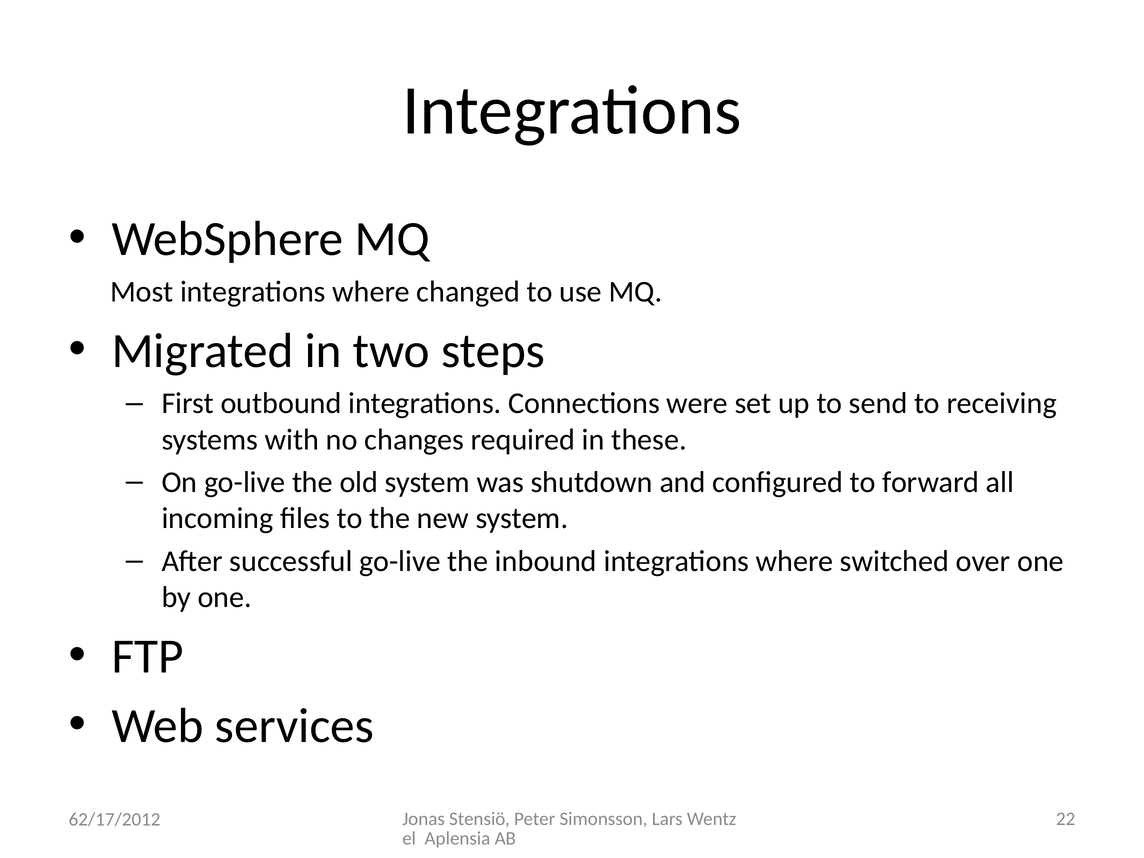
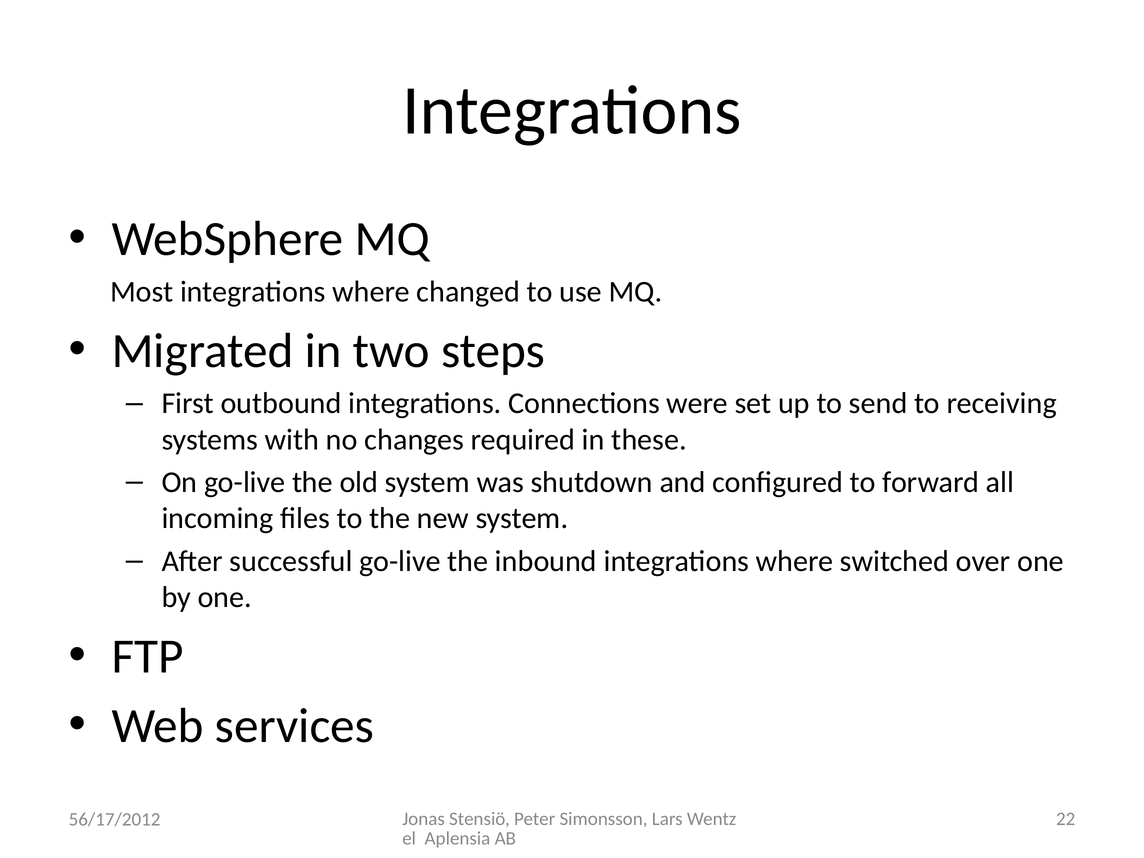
62/17/2012: 62/17/2012 -> 56/17/2012 (115, 819)
